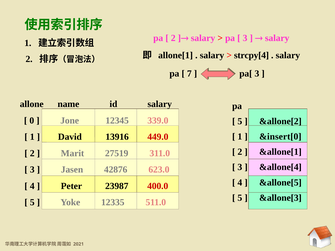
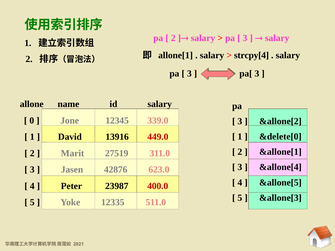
7: 7 -> 3 (189, 74)
5: 5 -> 3 (240, 122)
&insert[0: &insert[0 -> &delete[0 (280, 137)
